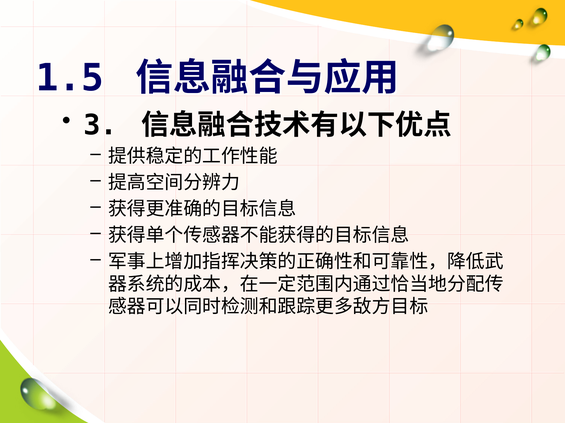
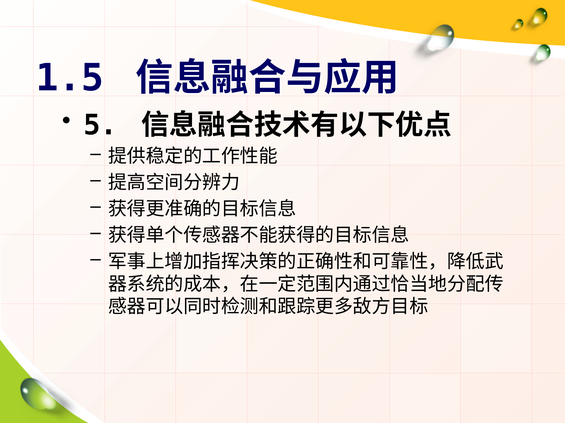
3: 3 -> 5 (100, 125)
